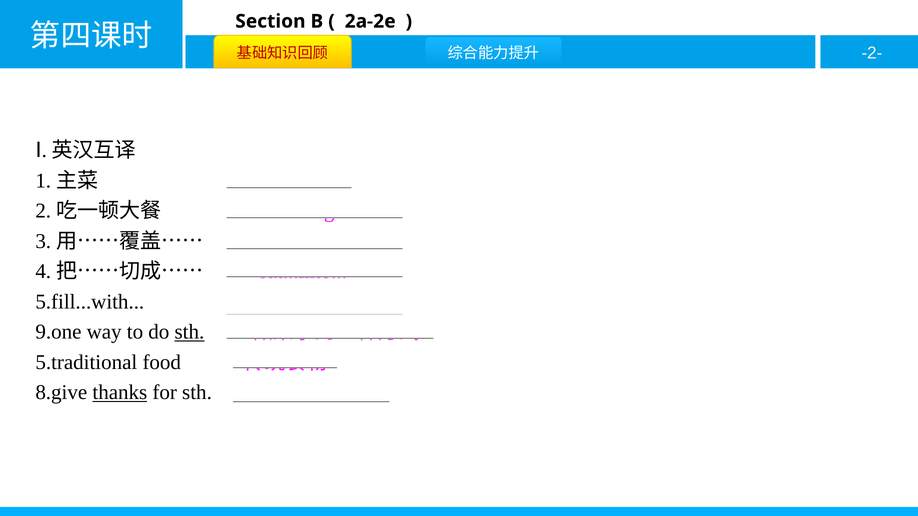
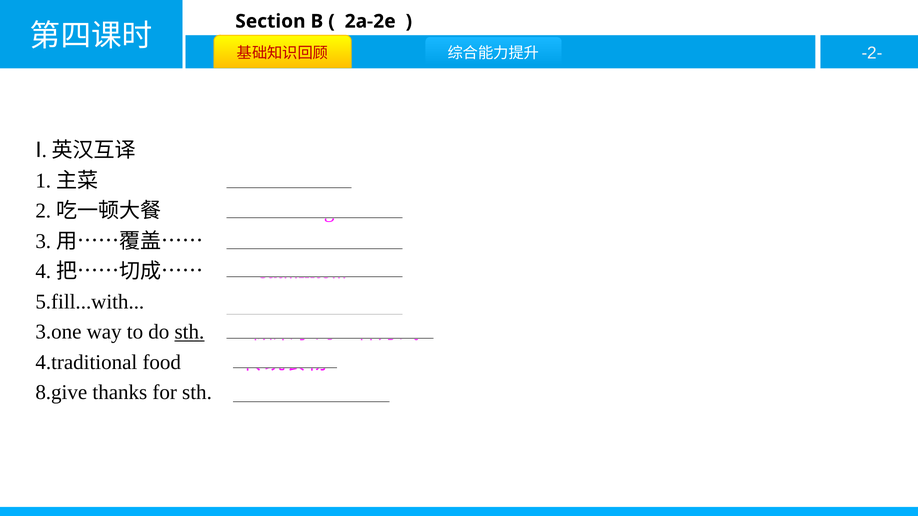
9.one: 9.one -> 3.one (58, 332)
5.traditional: 5.traditional -> 4.traditional (86, 363)
thanks underline: present -> none (120, 393)
